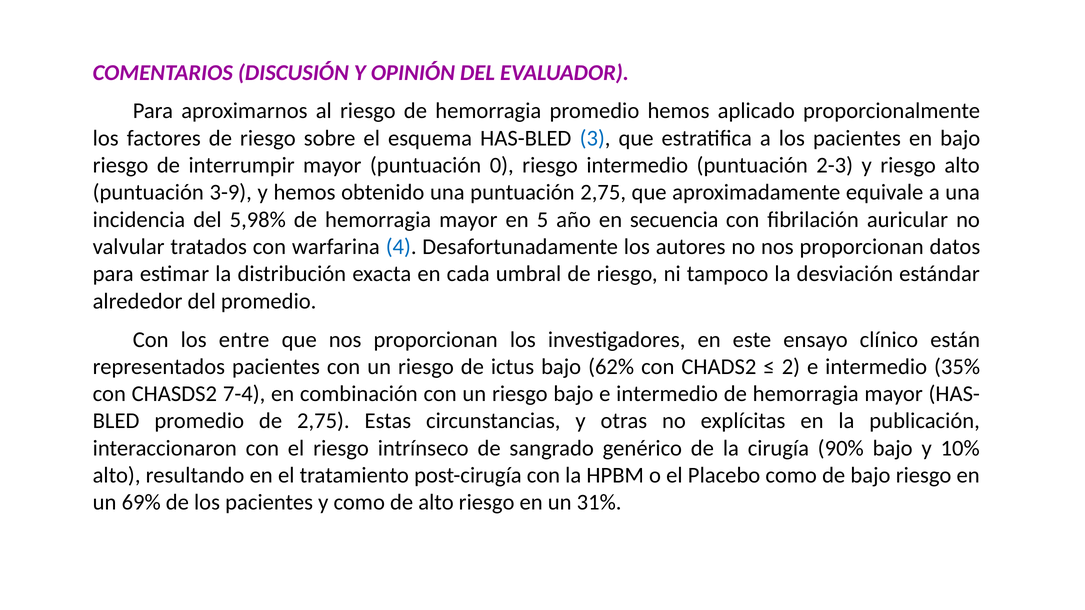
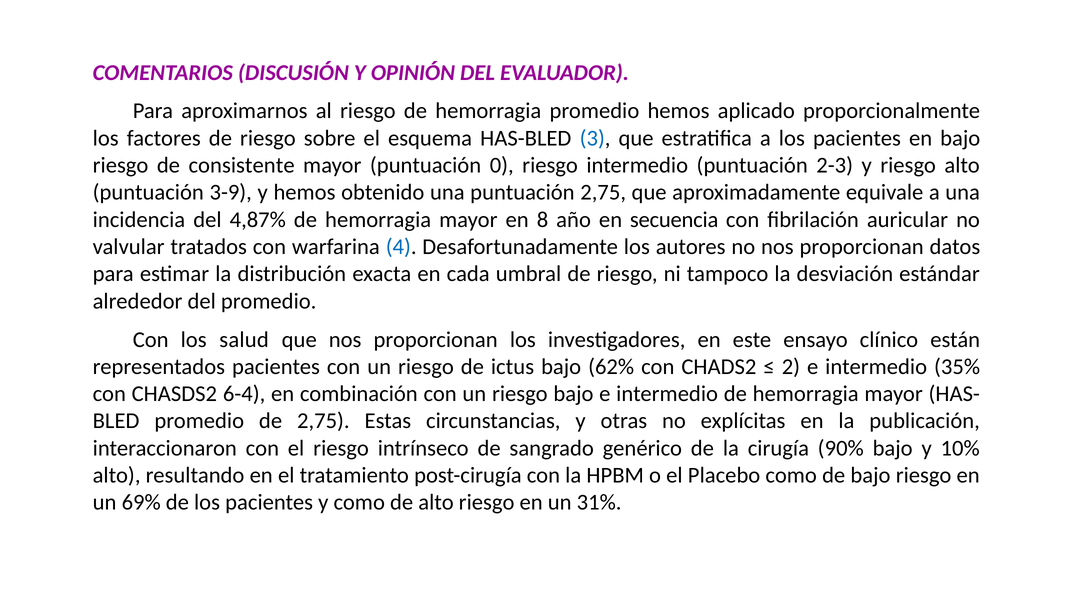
interrumpir: interrumpir -> consistente (242, 165)
5,98%: 5,98% -> 4,87% (258, 220)
5: 5 -> 8 (542, 220)
entre: entre -> salud (244, 340)
7-4: 7-4 -> 6-4 (244, 394)
